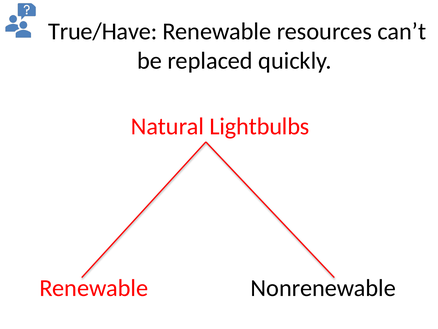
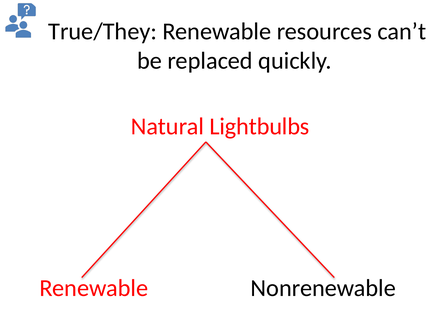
True/Have: True/Have -> True/They (103, 31)
